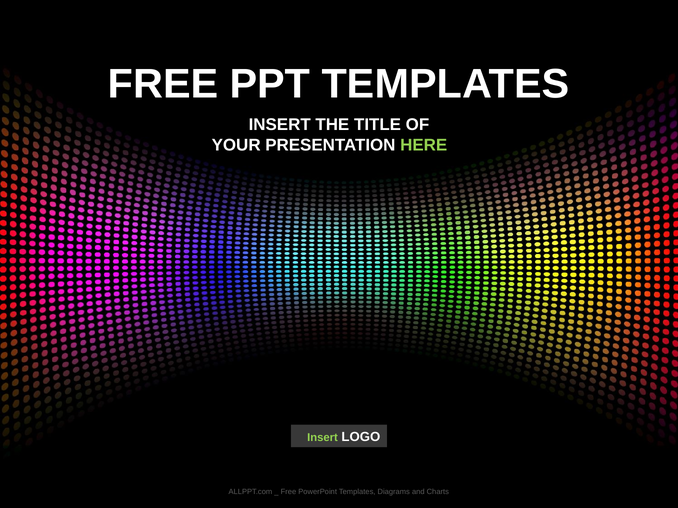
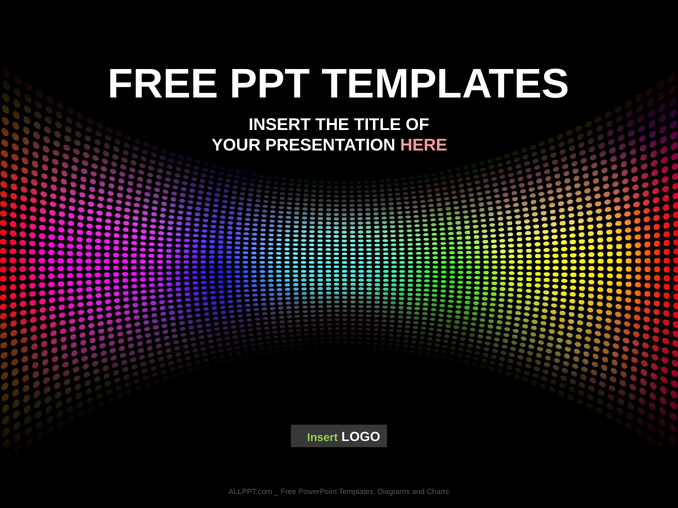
HERE colour: light green -> pink (424, 145)
